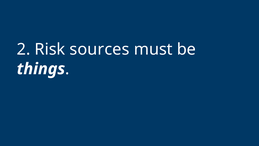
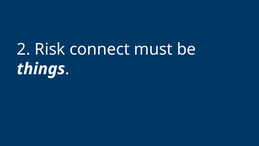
sources: sources -> connect (100, 49)
